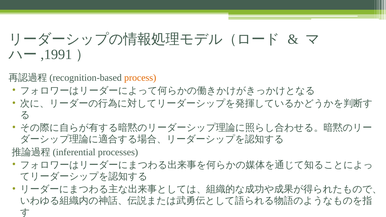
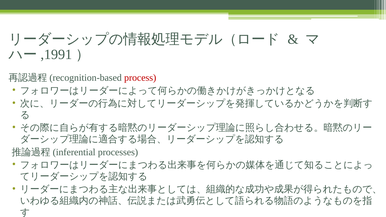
process colour: orange -> red (140, 78)
